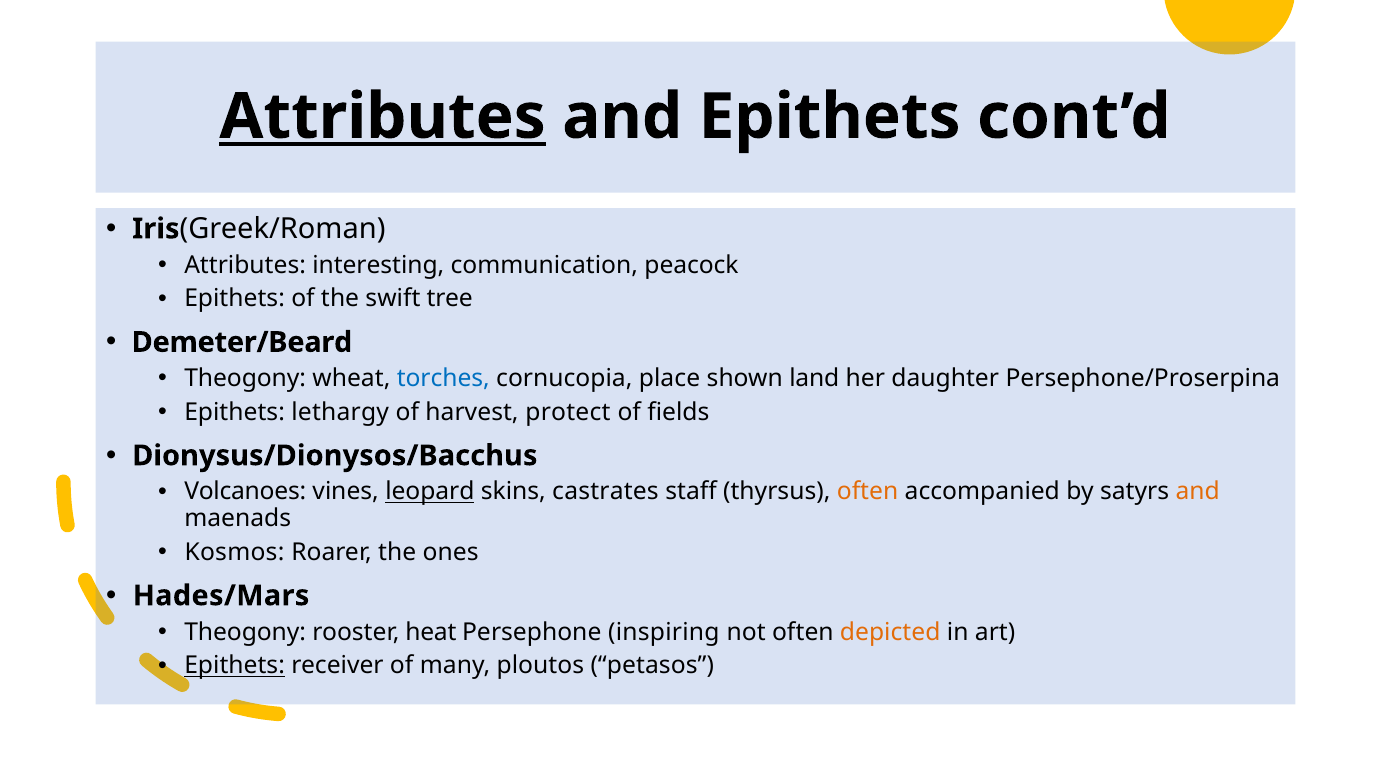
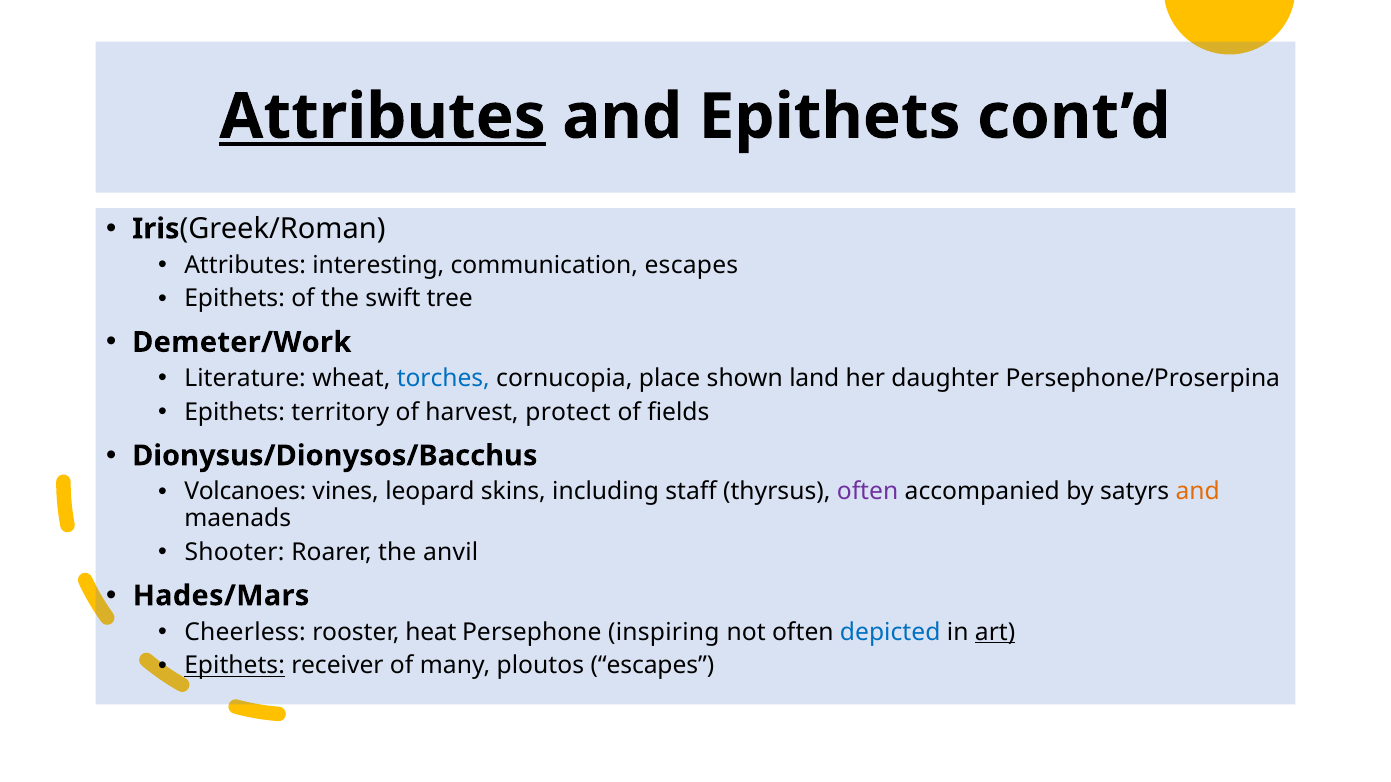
communication peacock: peacock -> escapes (691, 265)
Demeter/Beard: Demeter/Beard -> Demeter/Work (242, 342)
Theogony: Theogony -> Literature (245, 379)
lethargy: lethargy -> territory (340, 412)
leopard underline: present -> none (430, 492)
castrates: castrates -> including (606, 492)
often colour: orange -> purple (868, 492)
Kosmos: Kosmos -> Shooter (234, 553)
ones: ones -> anvil (451, 553)
Theogony: Theogony -> Cheerless (245, 632)
depicted colour: orange -> blue (890, 632)
art underline: none -> present (995, 632)
ploutos petasos: petasos -> escapes (652, 666)
